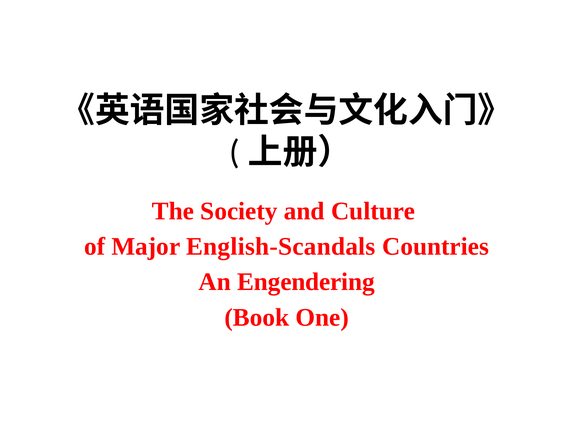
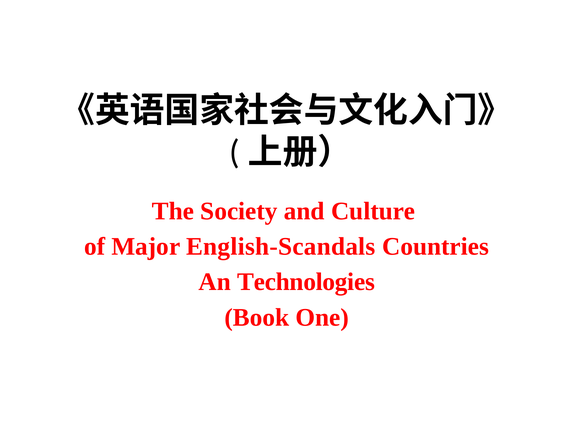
Engendering: Engendering -> Technologies (306, 282)
